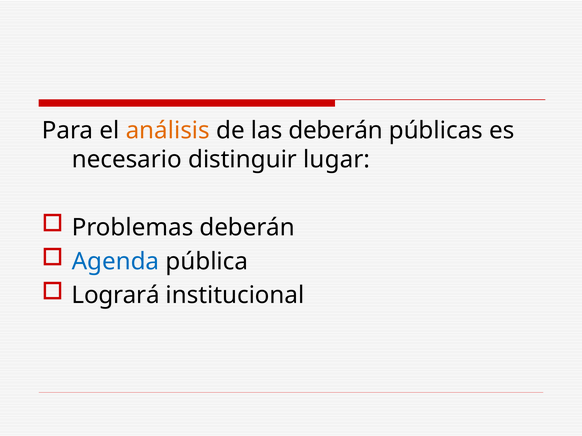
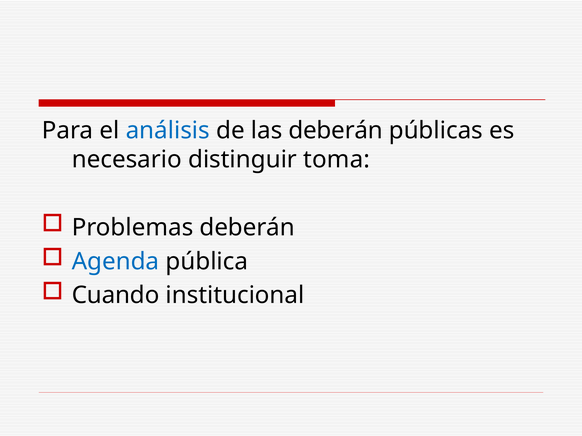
análisis colour: orange -> blue (168, 131)
lugar: lugar -> toma (337, 160)
Logrará: Logrará -> Cuando (116, 296)
